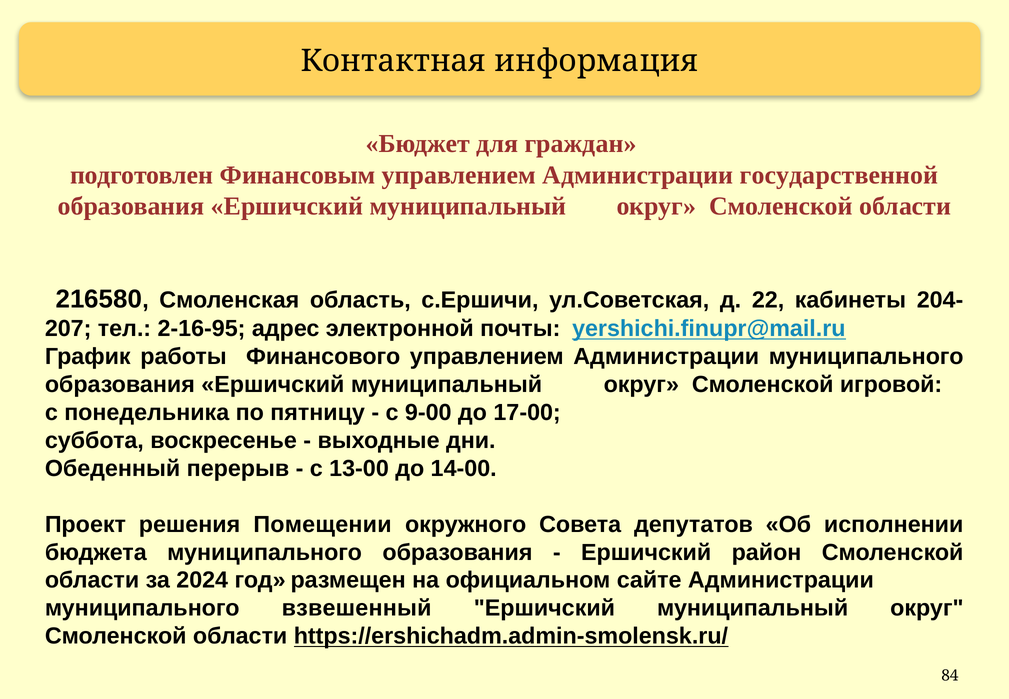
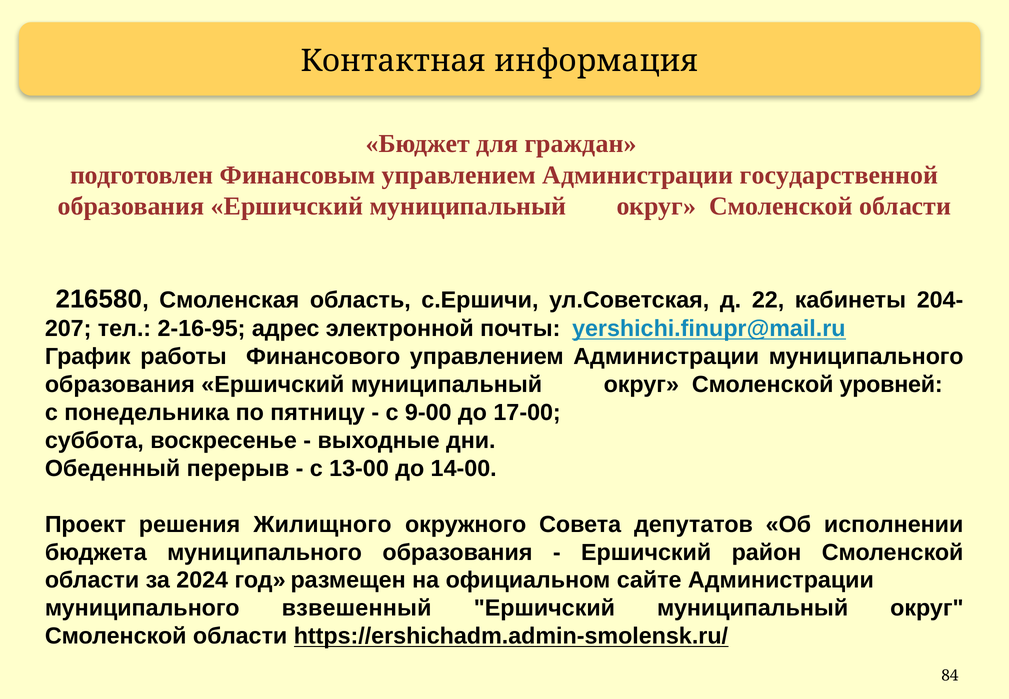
игровой: игровой -> уровней (891, 384)
Помещении: Помещении -> Жилищного (322, 524)
